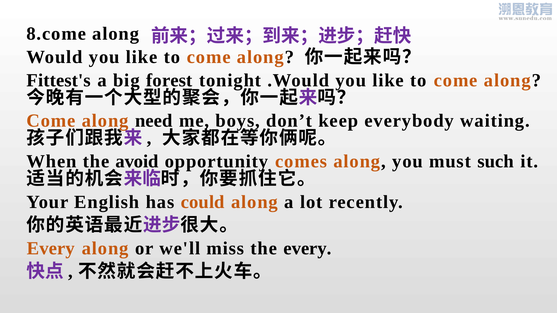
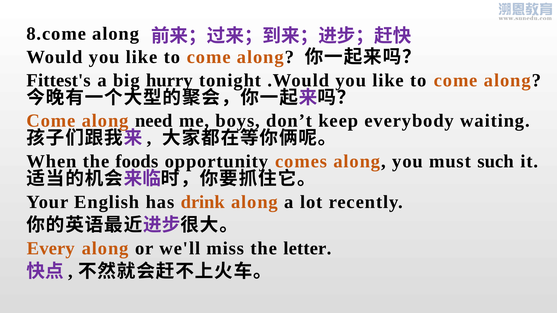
forest: forest -> hurry (169, 80)
avoid: avoid -> foods (137, 162)
could: could -> drink (203, 202)
the every: every -> letter (307, 249)
